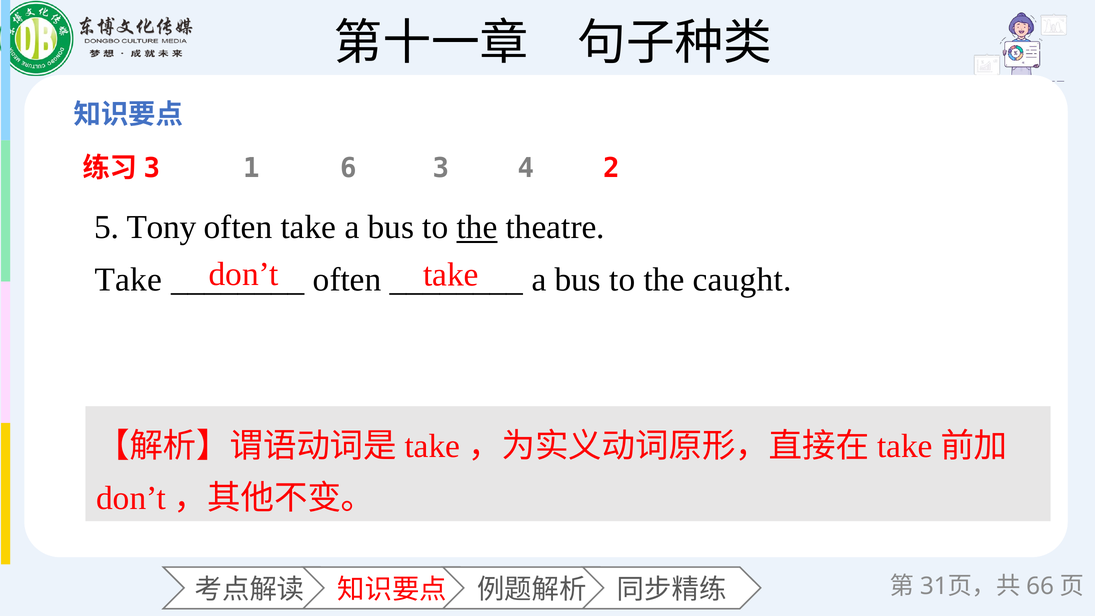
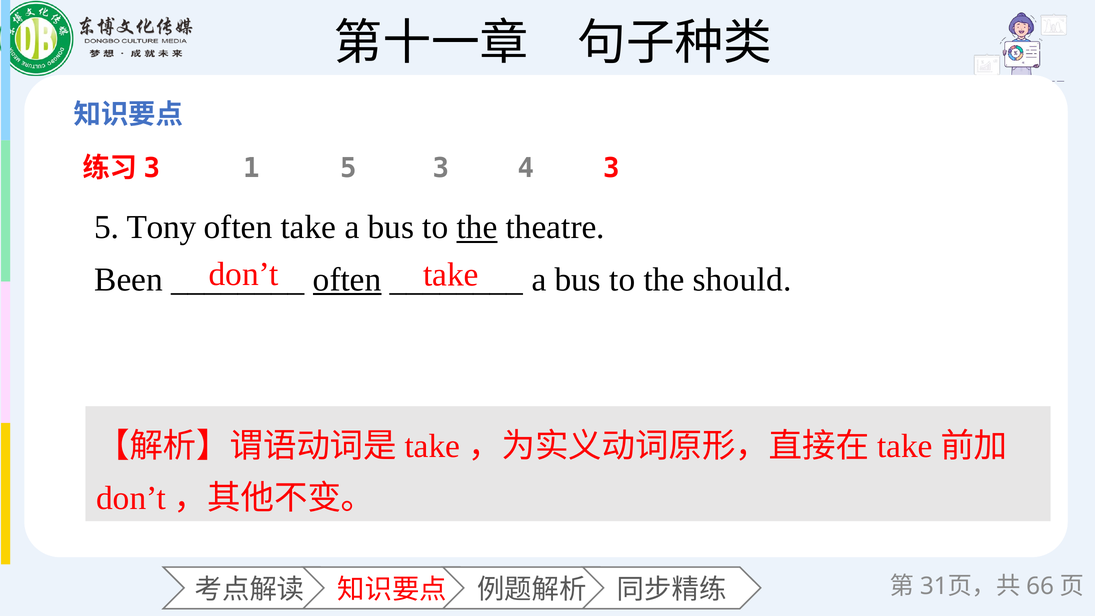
1 6: 6 -> 5 (349, 168)
4 2: 2 -> 3 (612, 168)
Take: Take -> Been (129, 280)
often underline: none -> present (347, 280)
caught: caught -> should (742, 280)
